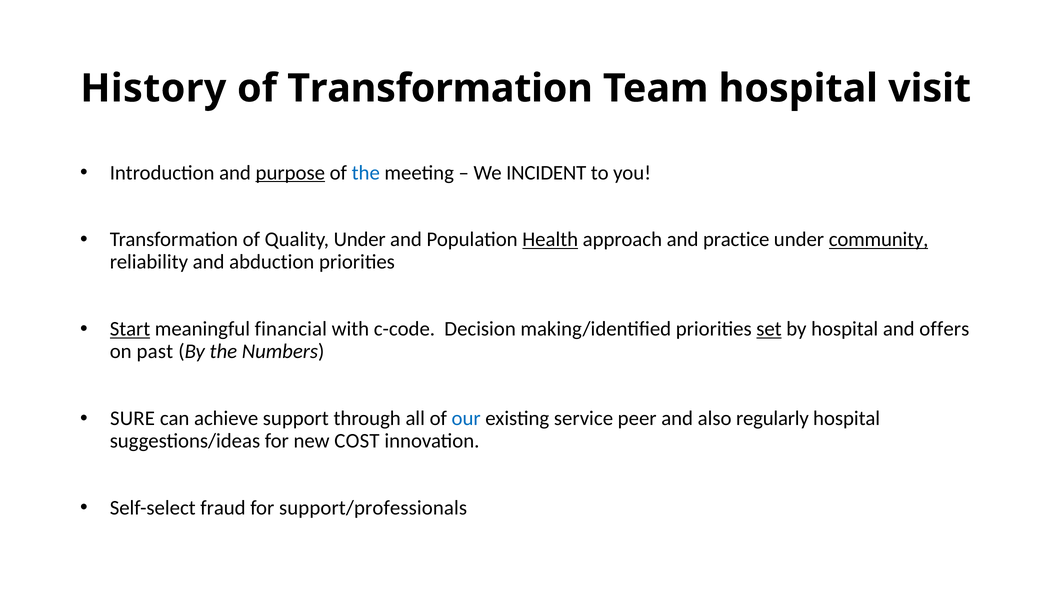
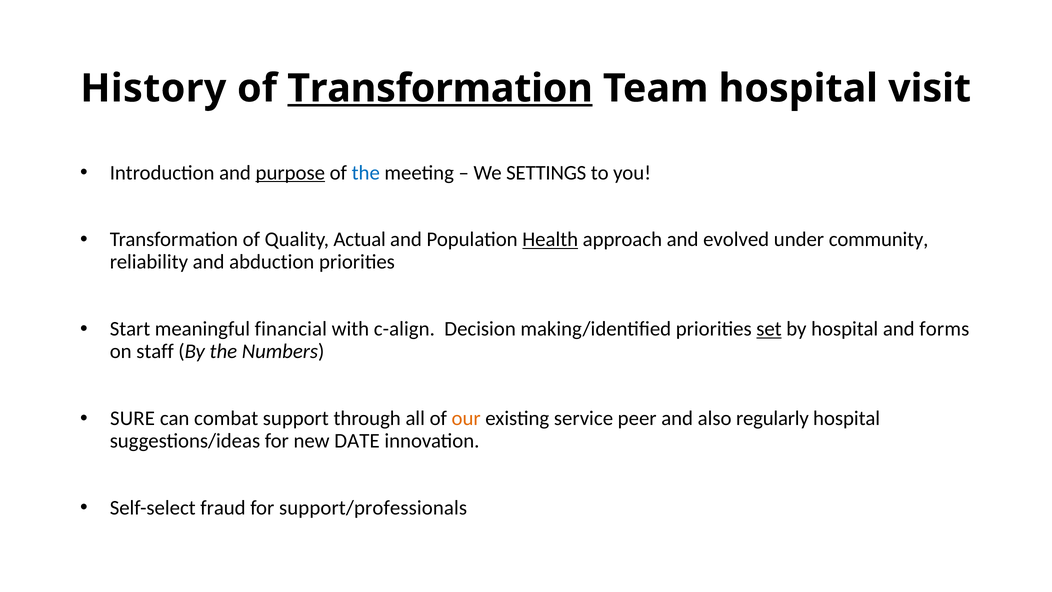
Transformation underline: none -> present (440, 88)
INCIDENT: INCIDENT -> SETTINGS (546, 173)
Quality Under: Under -> Actual (360, 239)
practice: practice -> evolved (736, 239)
community underline: present -> none (879, 239)
Start underline: present -> none (130, 329)
c-code: c-code -> c-align (404, 329)
offers: offers -> forms (944, 329)
past: past -> staff (155, 351)
achieve: achieve -> combat (226, 418)
our colour: blue -> orange (466, 418)
COST: COST -> DATE (357, 441)
